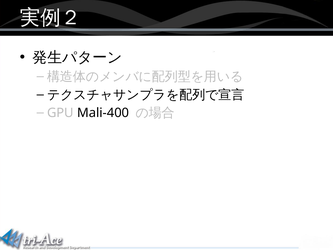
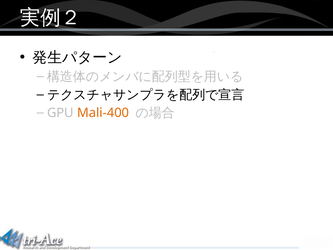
Mali-400 colour: black -> orange (103, 113)
